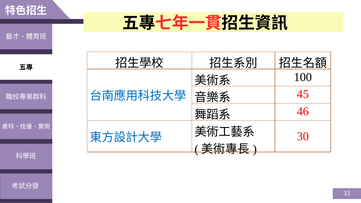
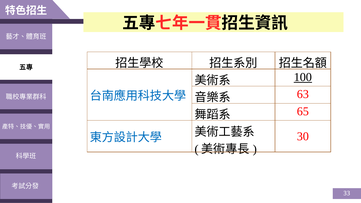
100 underline: none -> present (303, 77)
45: 45 -> 63 (303, 94)
46: 46 -> 65 (303, 111)
